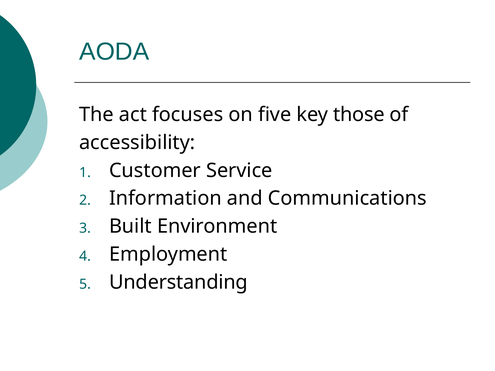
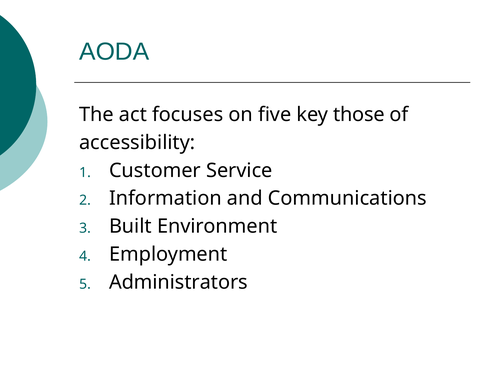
Understanding: Understanding -> Administrators (178, 282)
